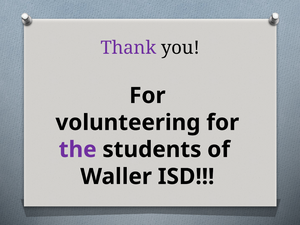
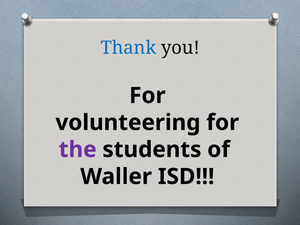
Thank colour: purple -> blue (128, 48)
